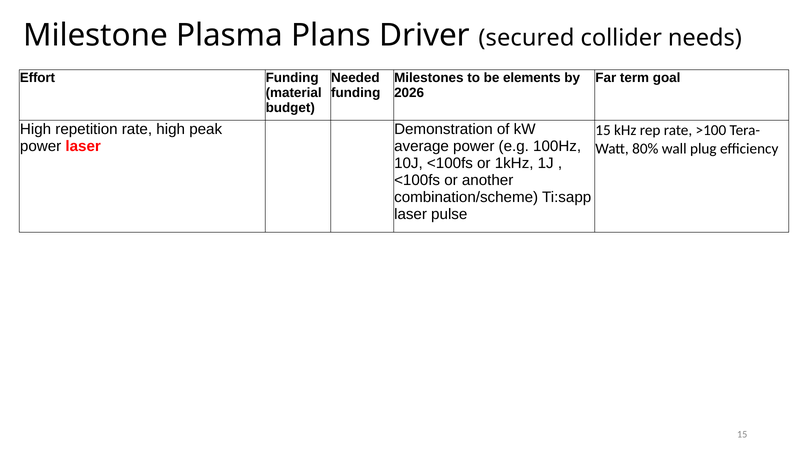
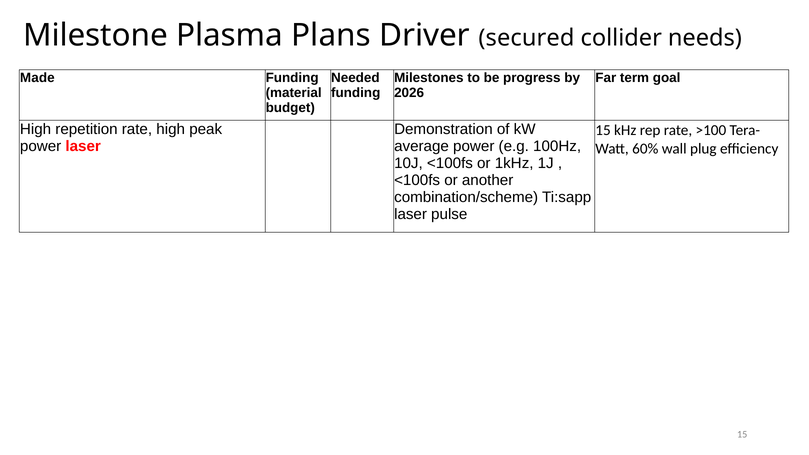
Effort: Effort -> Made (37, 78)
elements: elements -> progress (532, 78)
80%: 80% -> 60% (645, 149)
